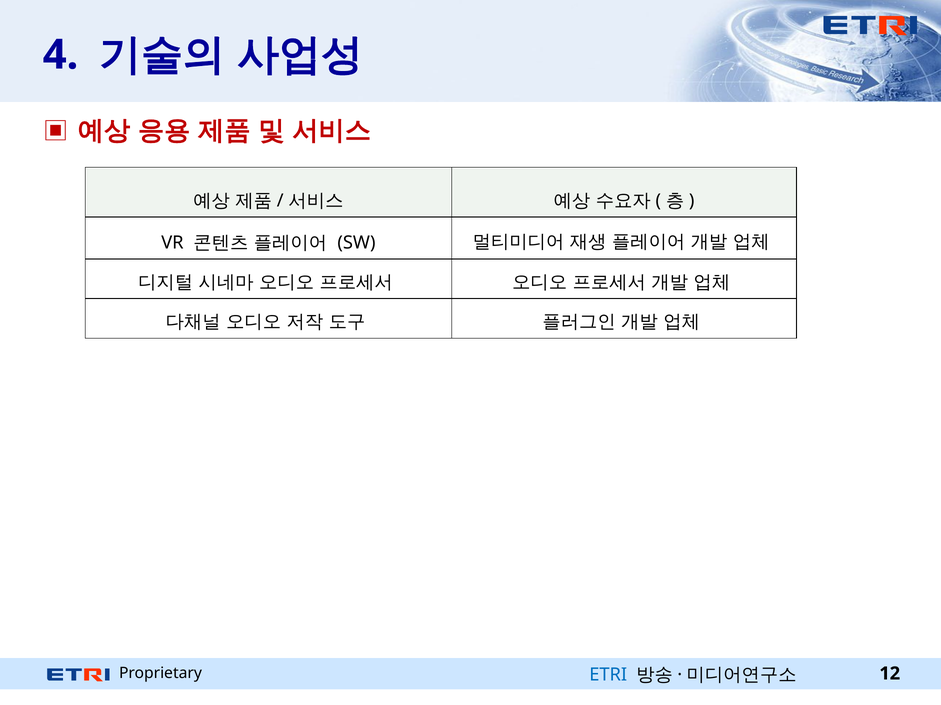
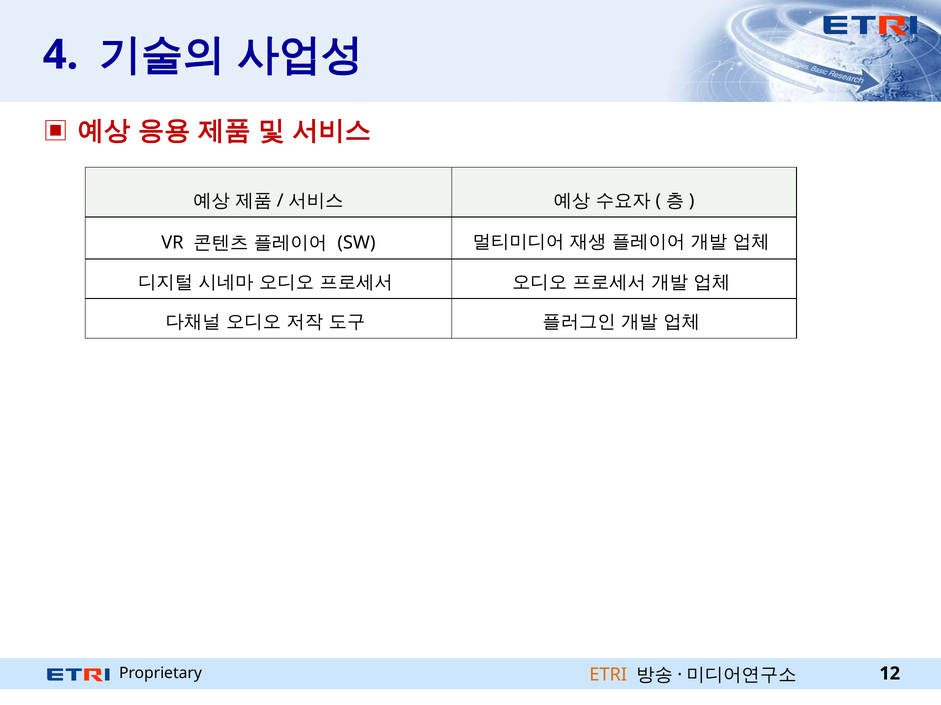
ETRI colour: blue -> orange (608, 675)
